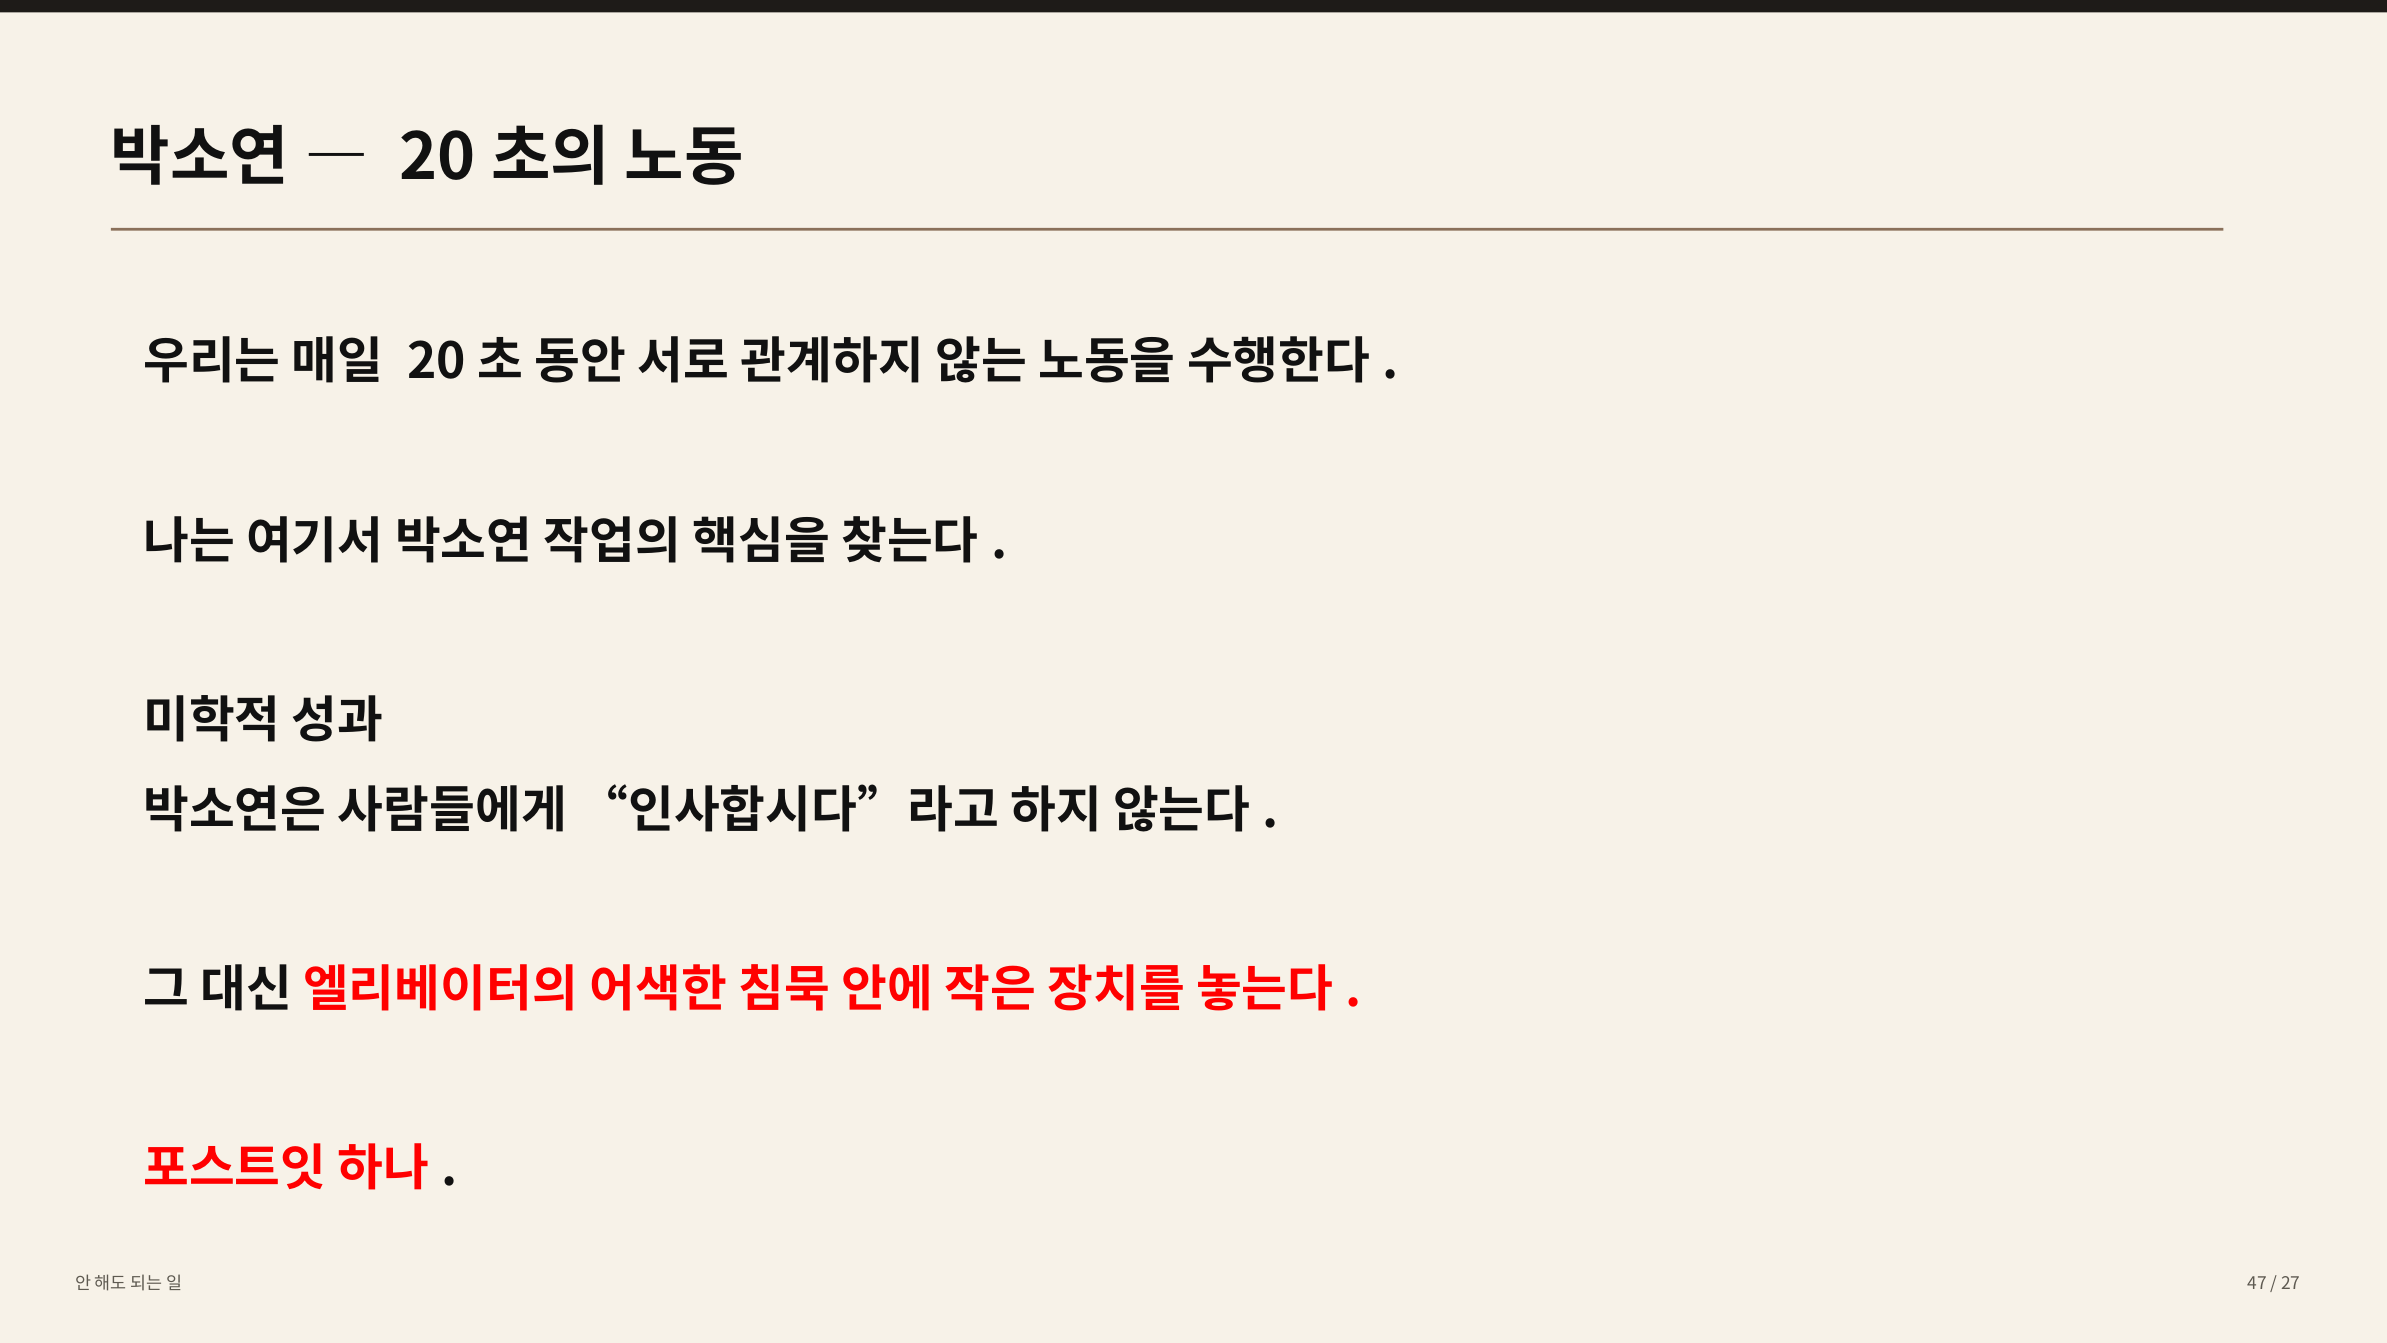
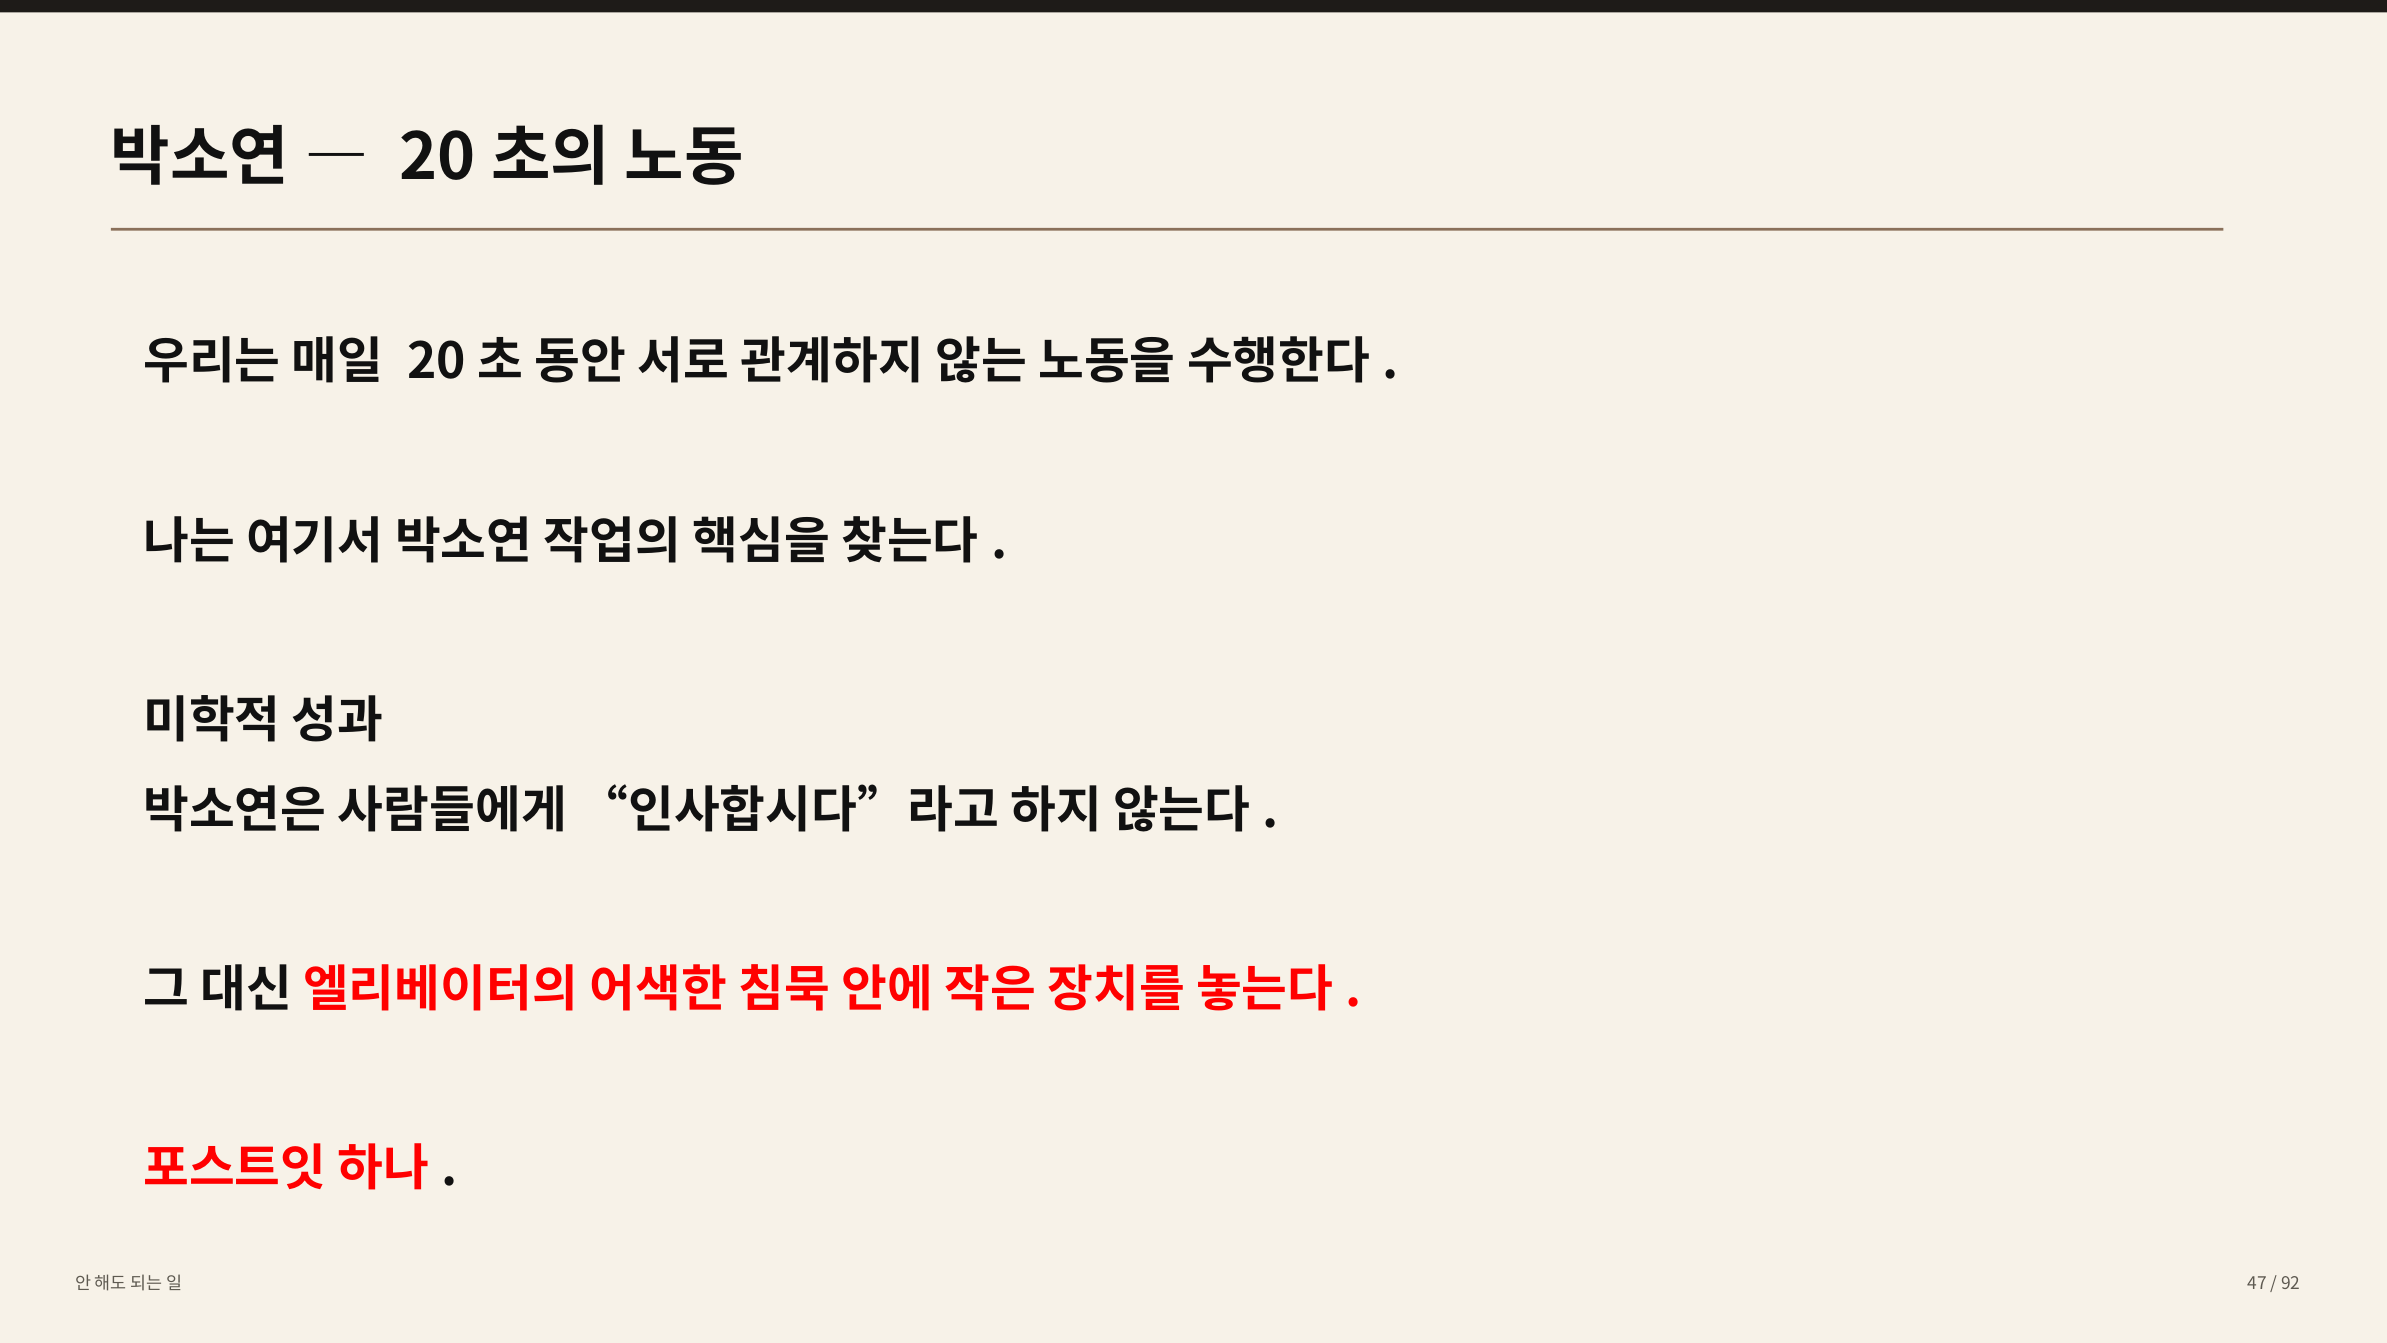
27: 27 -> 92 (2291, 1283)
